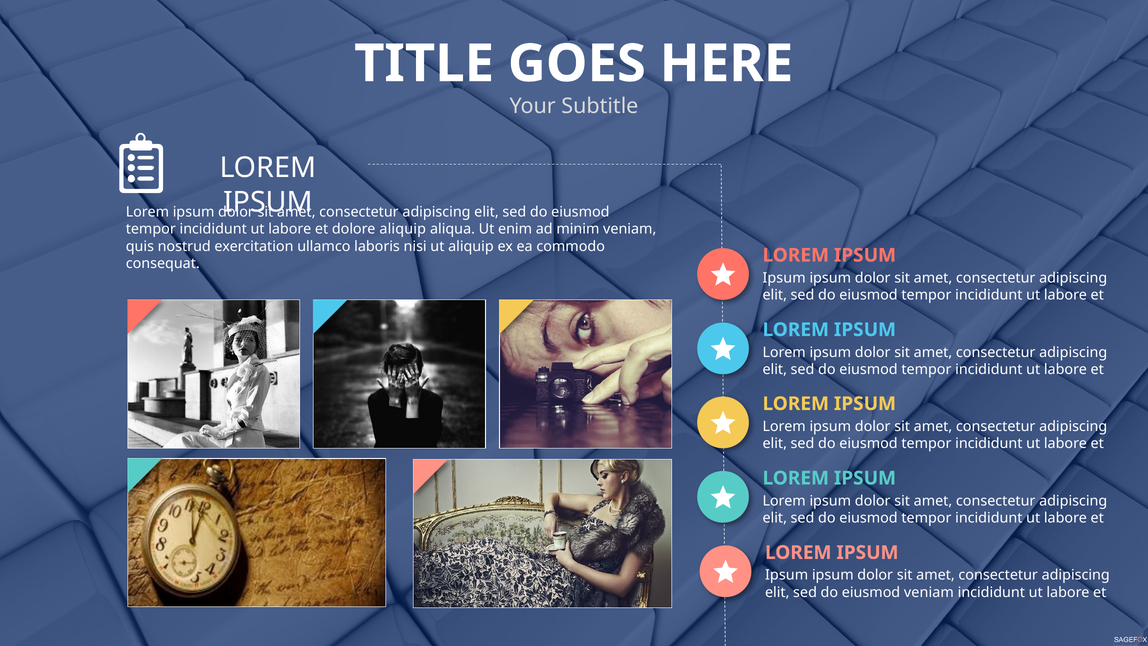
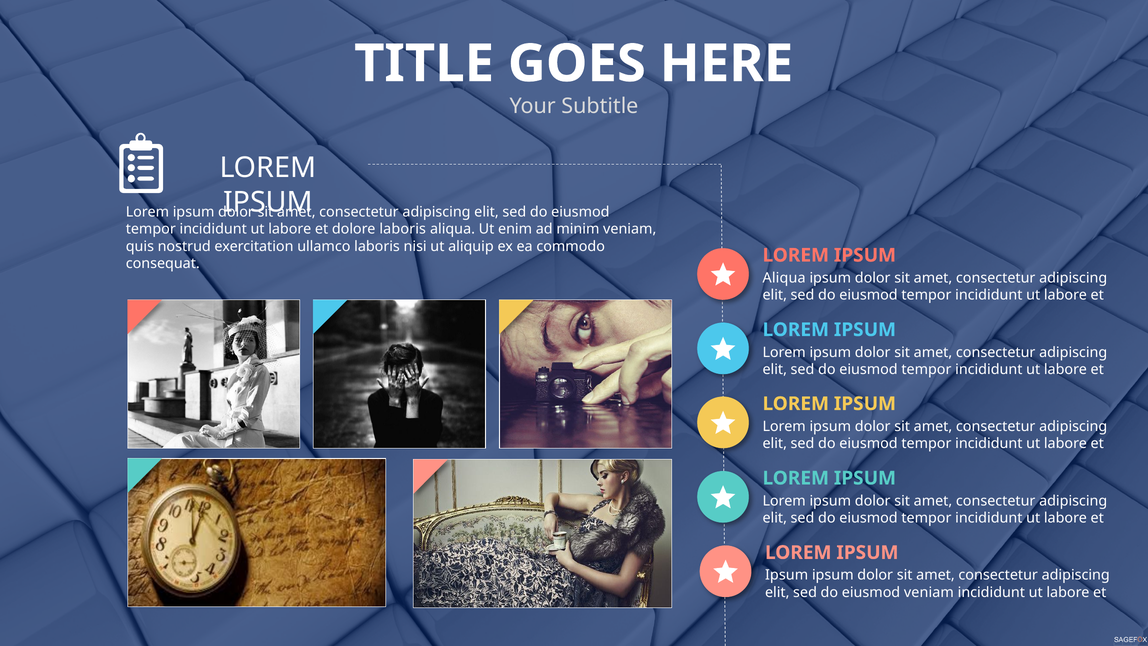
dolore aliquip: aliquip -> laboris (403, 229)
Ipsum: Ipsum -> Aliqua (784, 278)
